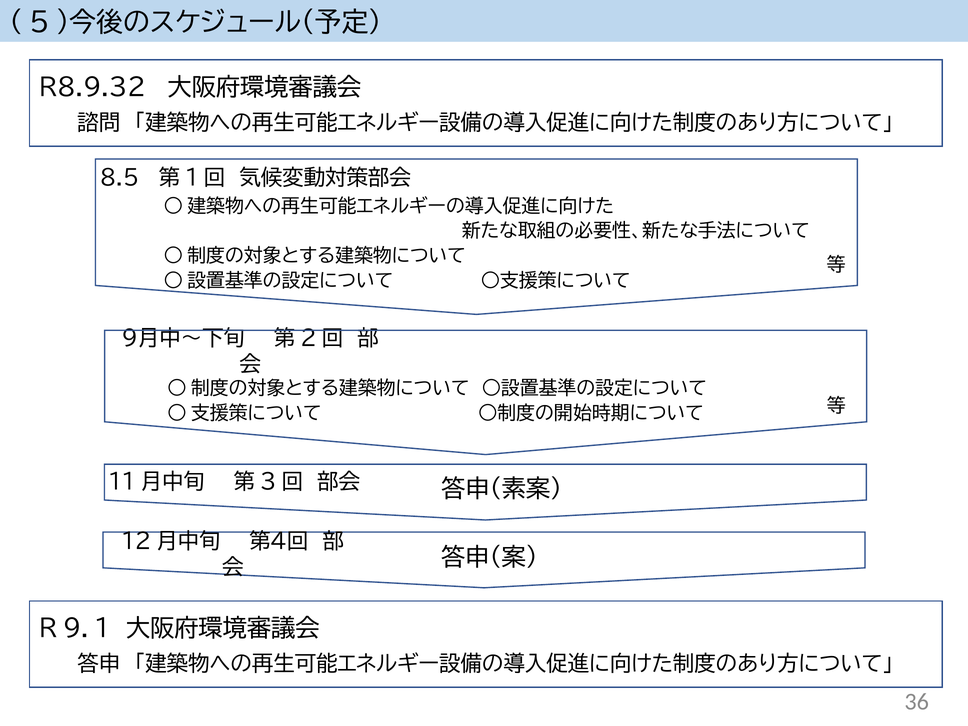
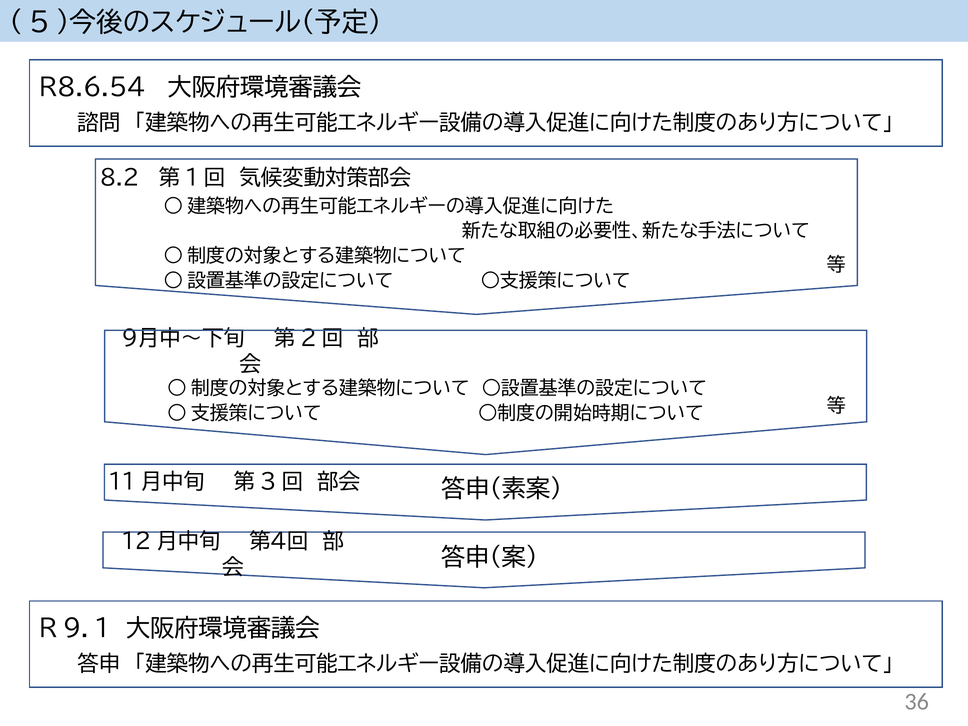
R8.9.32: R8.9.32 -> R8.6.54 (92, 88)
8.5: 8.5 -> 8.2 (120, 178)
